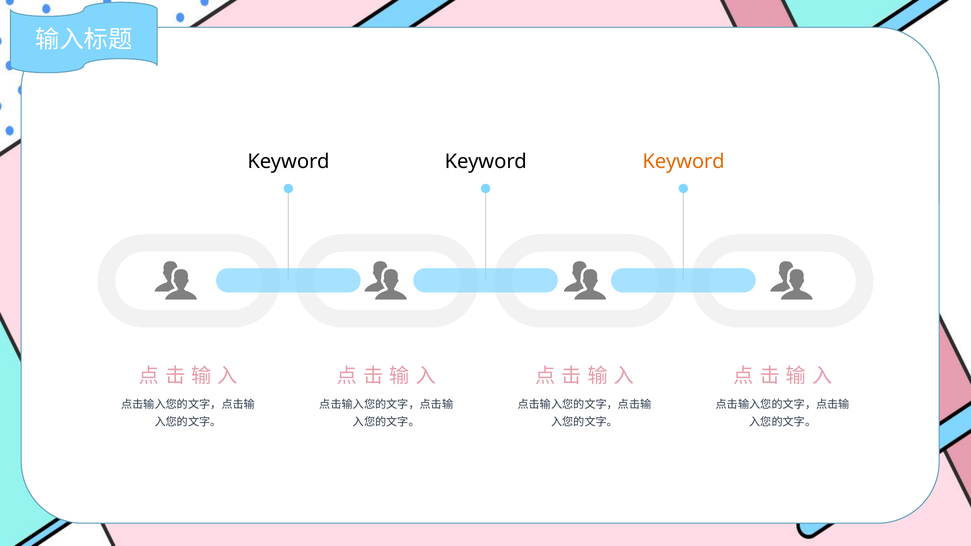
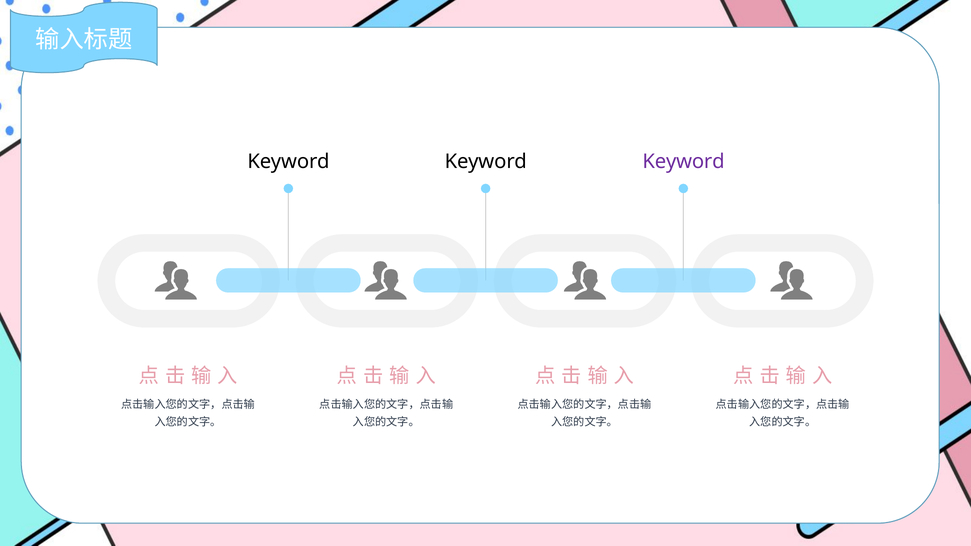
Keyword colour: orange -> purple (684, 162)
